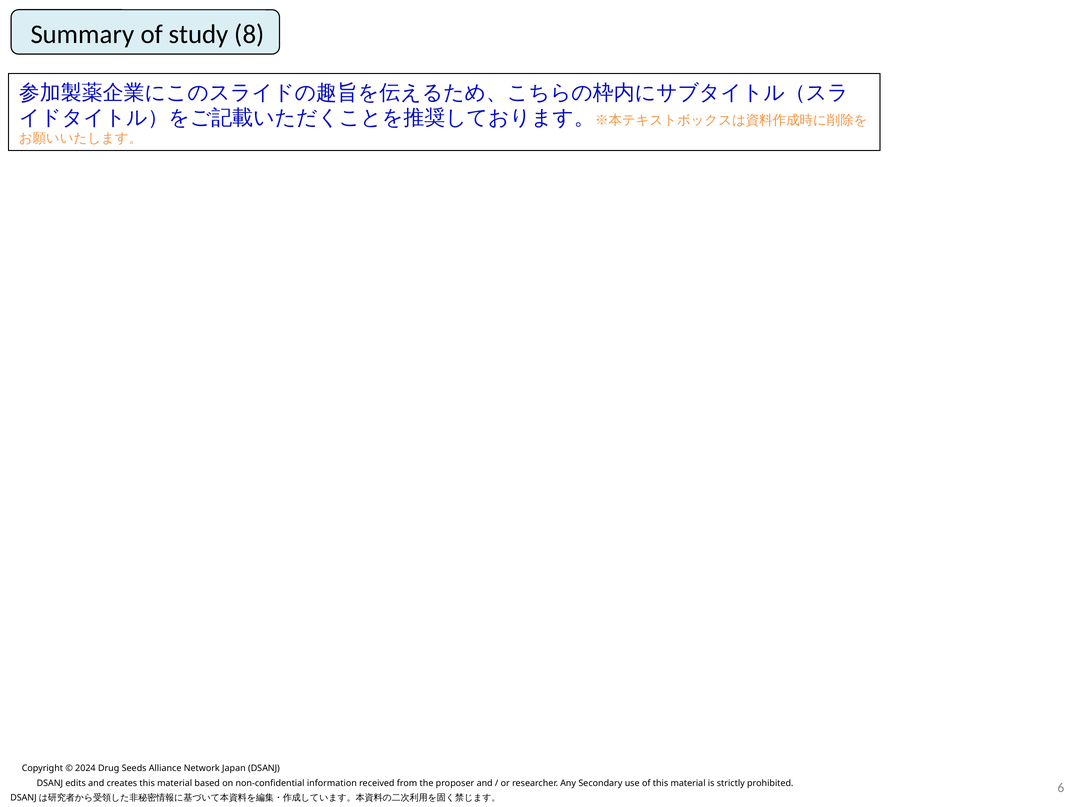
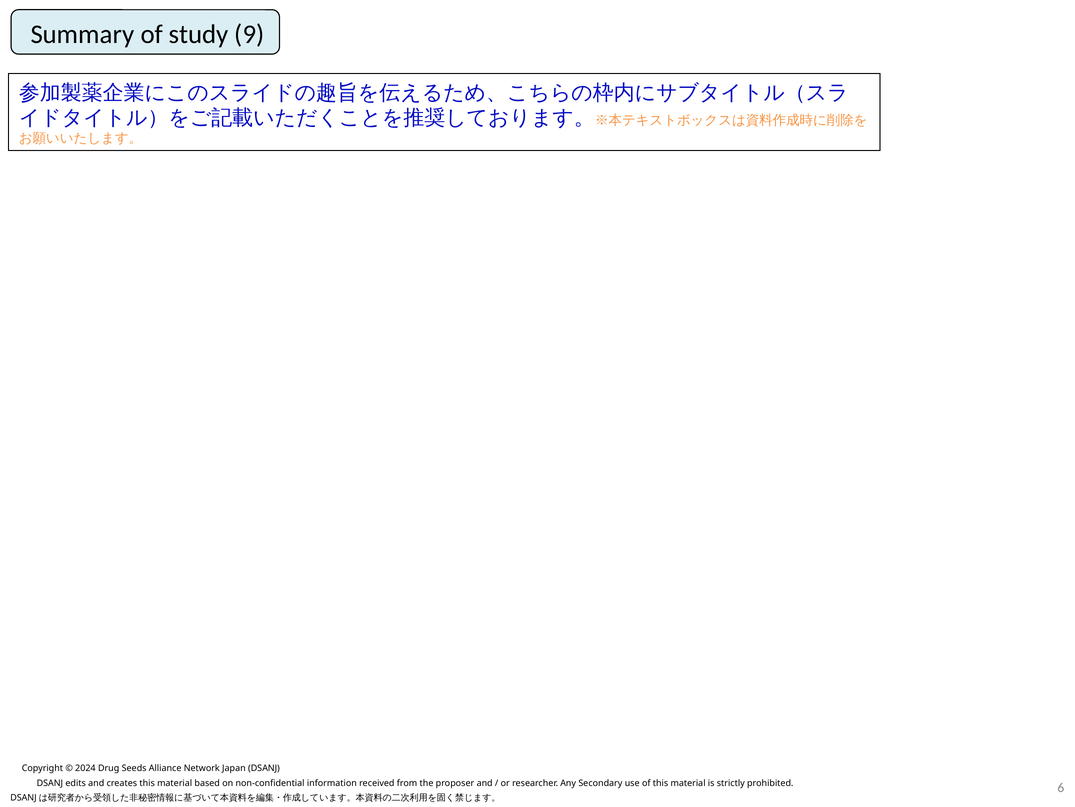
8: 8 -> 9 (249, 34)
